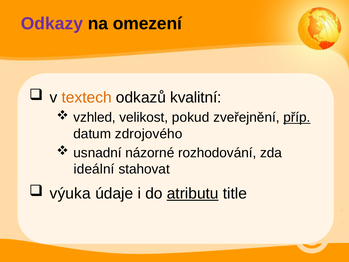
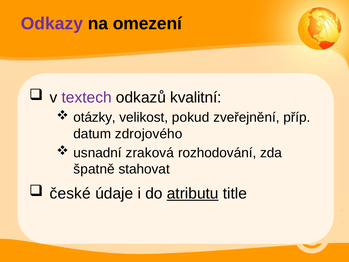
textech colour: orange -> purple (87, 97)
vzhled: vzhled -> otázky (95, 117)
příp underline: present -> none (297, 117)
názorné: názorné -> zraková (150, 153)
ideální: ideální -> špatně (94, 169)
výuka: výuka -> české (70, 193)
